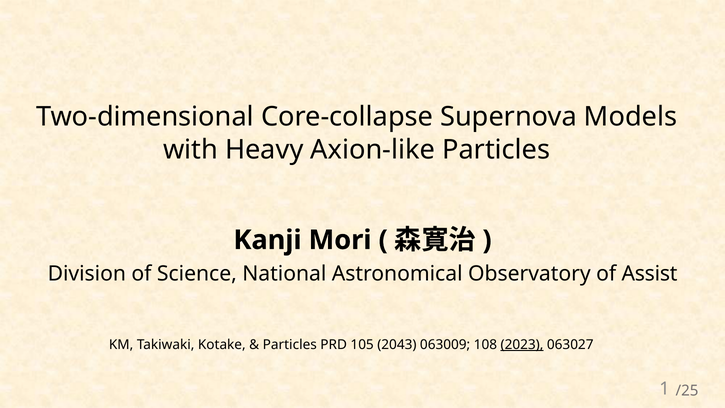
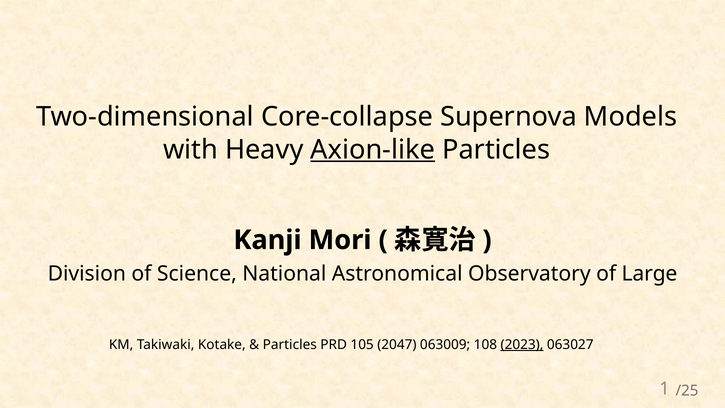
Axion-like underline: none -> present (373, 150)
Assist: Assist -> Large (649, 274)
2043: 2043 -> 2047 (397, 344)
